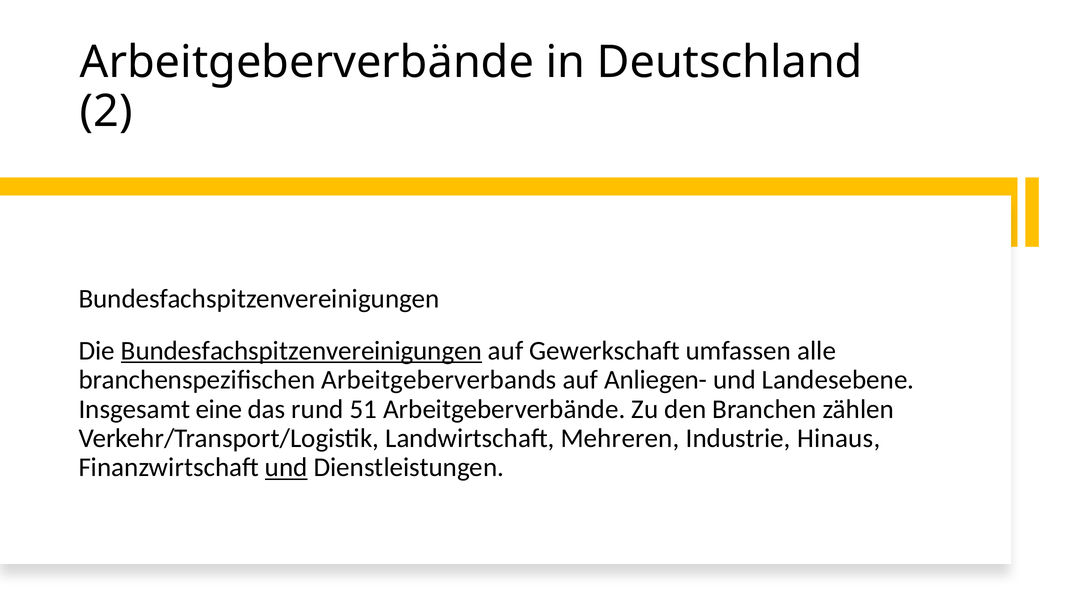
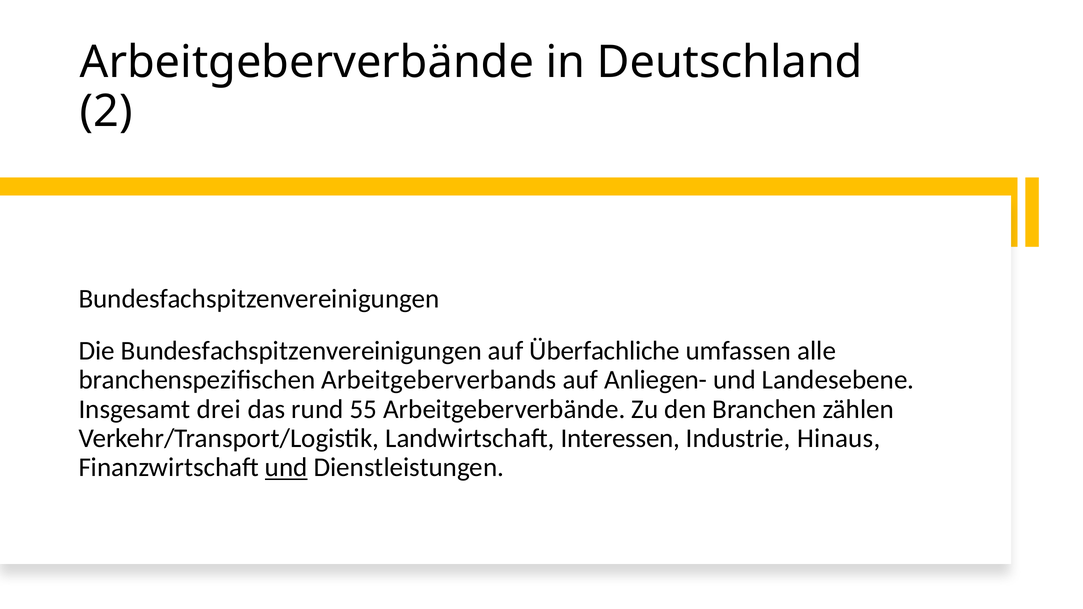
Bundesfachspitzenvereinigungen underline: present -> none (301, 351)
Gewerkschaft: Gewerkschaft -> Überfachliche (605, 351)
eine: eine -> drei (219, 409)
51: 51 -> 55 (363, 409)
Mehreren: Mehreren -> Interessen (620, 438)
